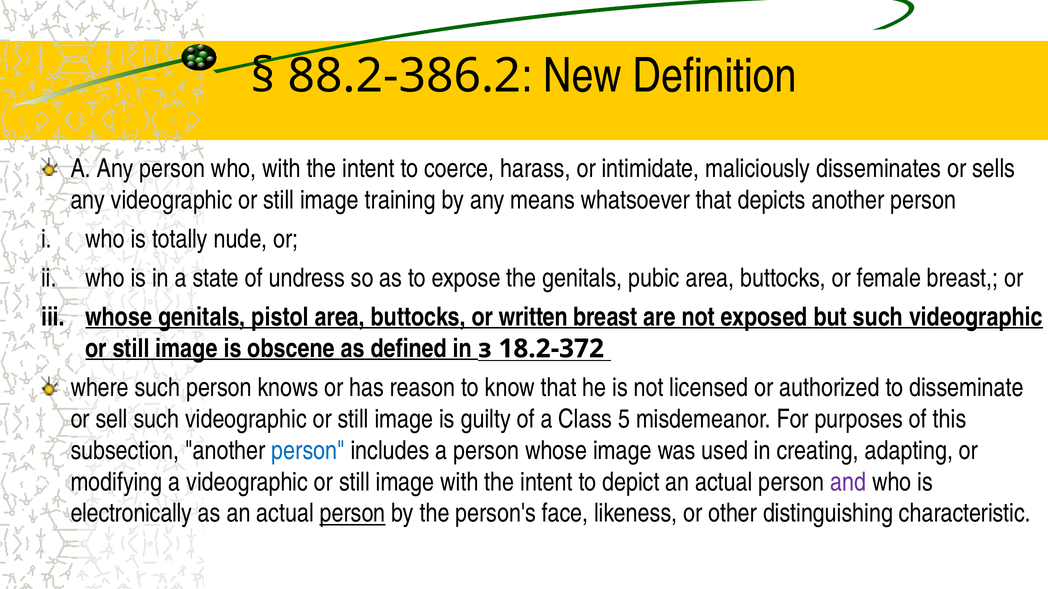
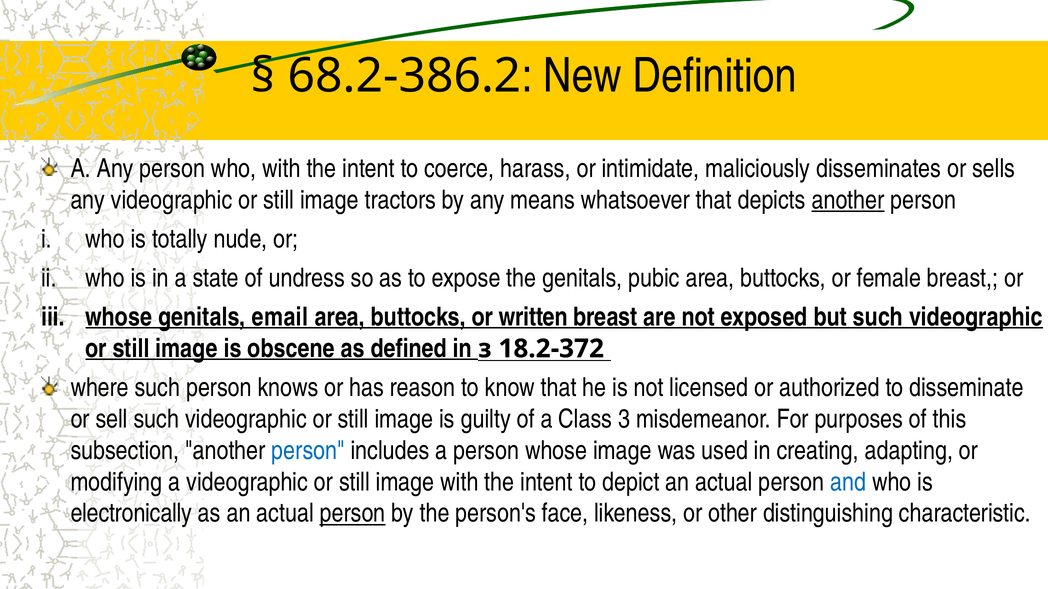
88.2-386.2: 88.2-386.2 -> 68.2-386.2 (405, 76)
training: training -> tractors (400, 200)
another underline: none -> present (848, 200)
pistol: pistol -> email (280, 318)
5: 5 -> 3 (624, 419)
and colour: purple -> blue (848, 482)
